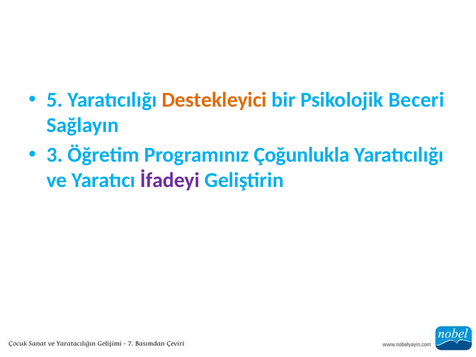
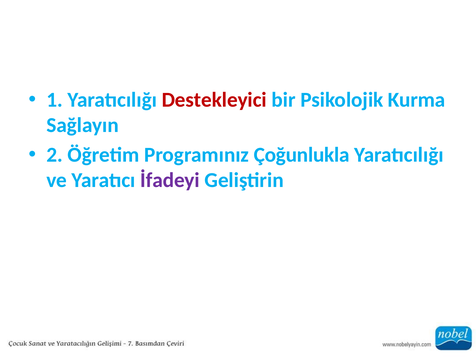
5: 5 -> 1 (55, 100)
Destekleyici colour: orange -> red (214, 100)
Beceri: Beceri -> Kurma (417, 100)
3: 3 -> 2 (55, 155)
